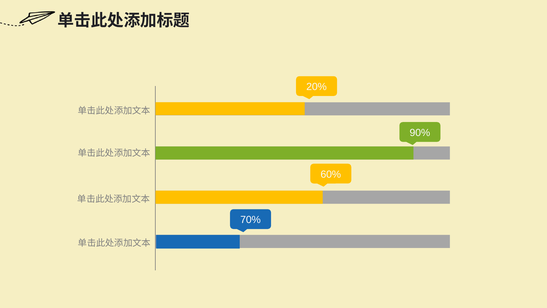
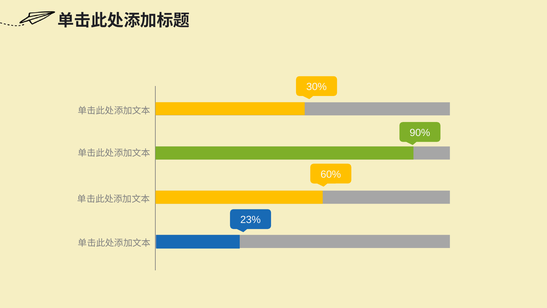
20%: 20% -> 30% (317, 87)
70%: 70% -> 23% (251, 220)
